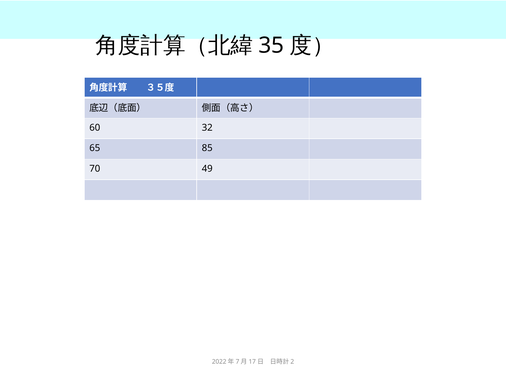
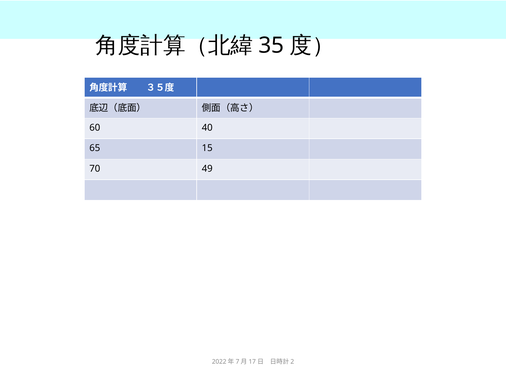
32: 32 -> 40 (207, 128)
85: 85 -> 15 (207, 148)
